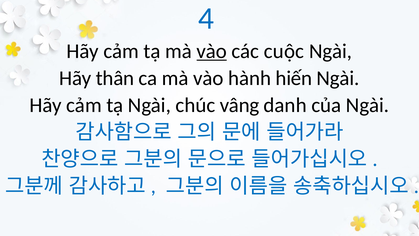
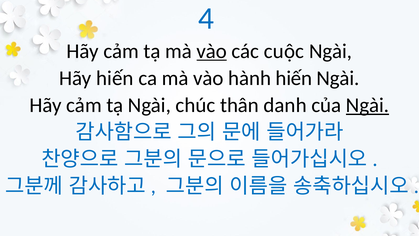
Hãy thân: thân -> hiến (115, 78)
vâng: vâng -> thân (240, 105)
Ngài underline: none -> present (368, 105)
